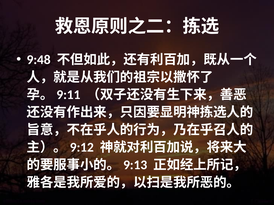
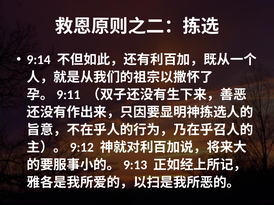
9:48: 9:48 -> 9:14 (39, 60)
